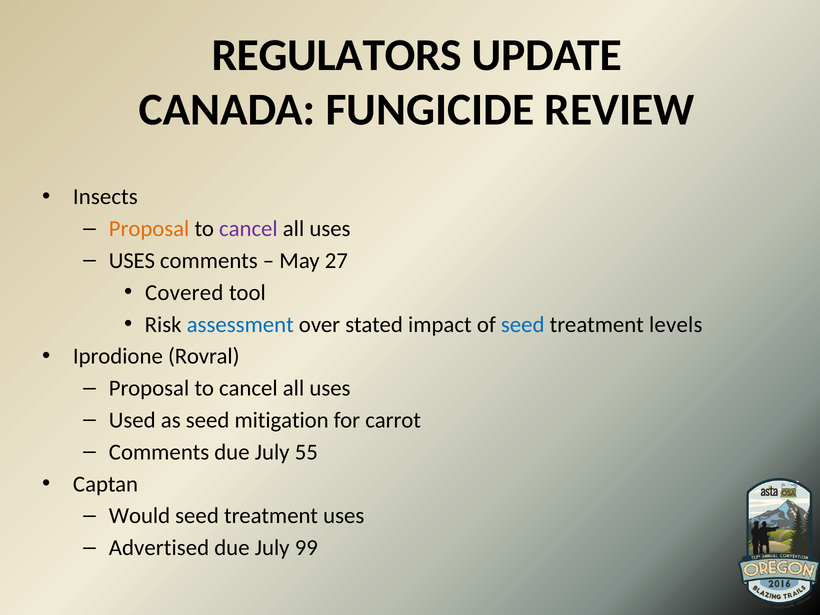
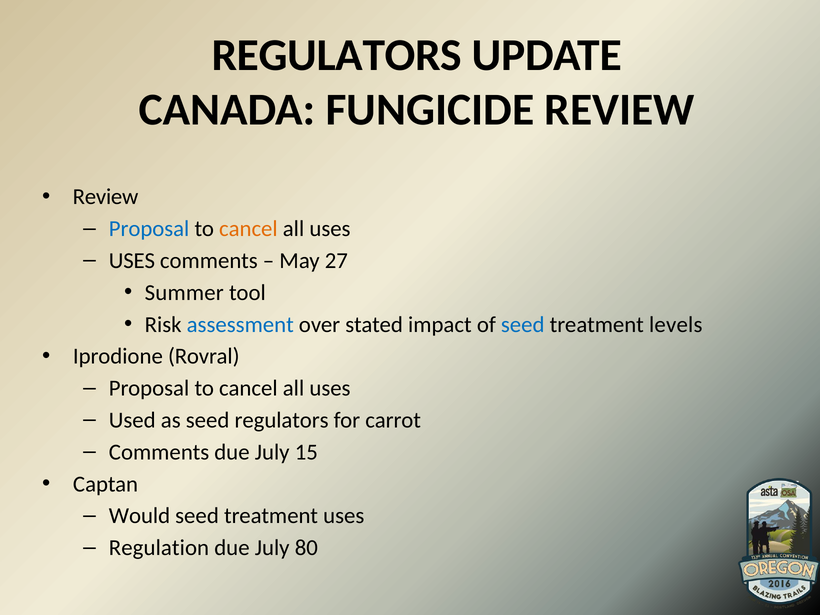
Insects: Insects -> Review (106, 197)
Proposal colour: orange -> blue (149, 229)
cancel colour: purple -> orange (248, 229)
Covered: Covered -> Summer (184, 293)
seed mitigation: mitigation -> regulators (282, 420)
55: 55 -> 15 (306, 452)
Advertised: Advertised -> Regulation (159, 548)
99: 99 -> 80 (306, 548)
